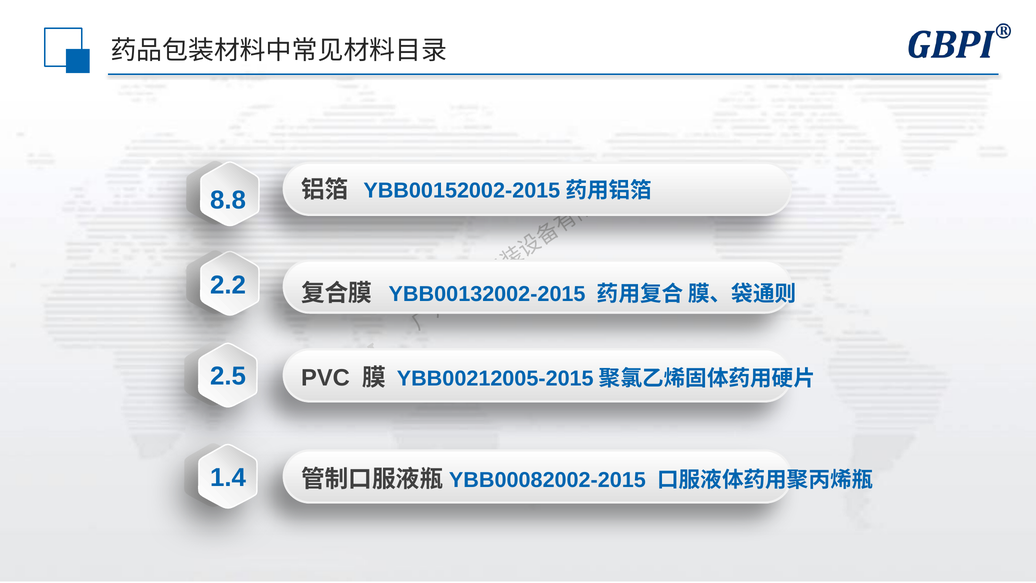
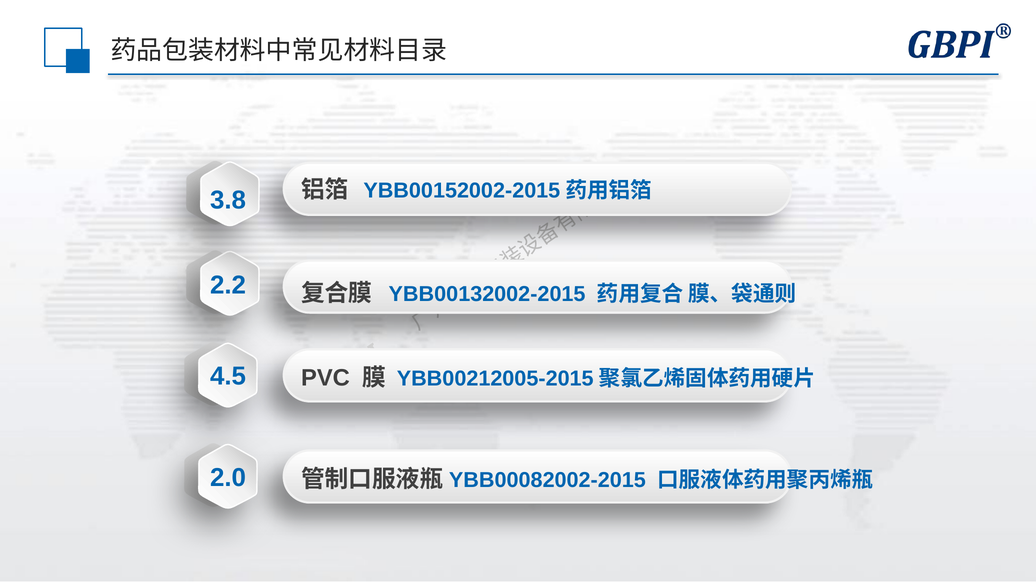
8.8: 8.8 -> 3.8 (228, 200)
2.5: 2.5 -> 4.5 (228, 376)
1.4: 1.4 -> 2.0 (228, 477)
